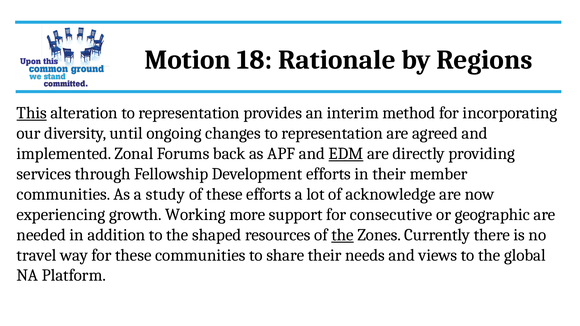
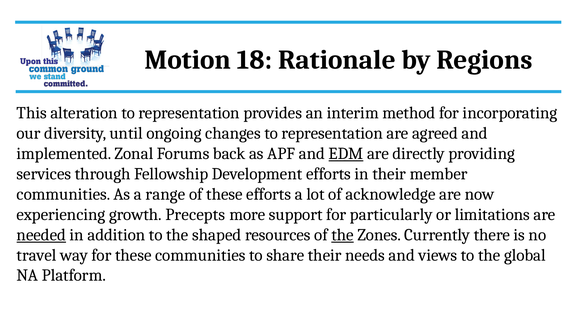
This underline: present -> none (32, 113)
study: study -> range (165, 194)
Working: Working -> Precepts (195, 215)
consecutive: consecutive -> particularly (391, 215)
geographic: geographic -> limitations (492, 215)
needed underline: none -> present (41, 235)
